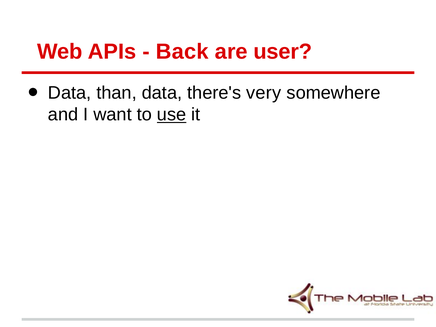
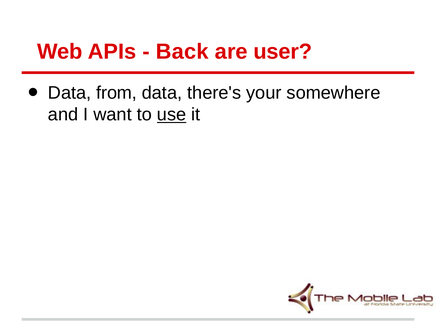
than: than -> from (117, 93)
very: very -> your (264, 93)
